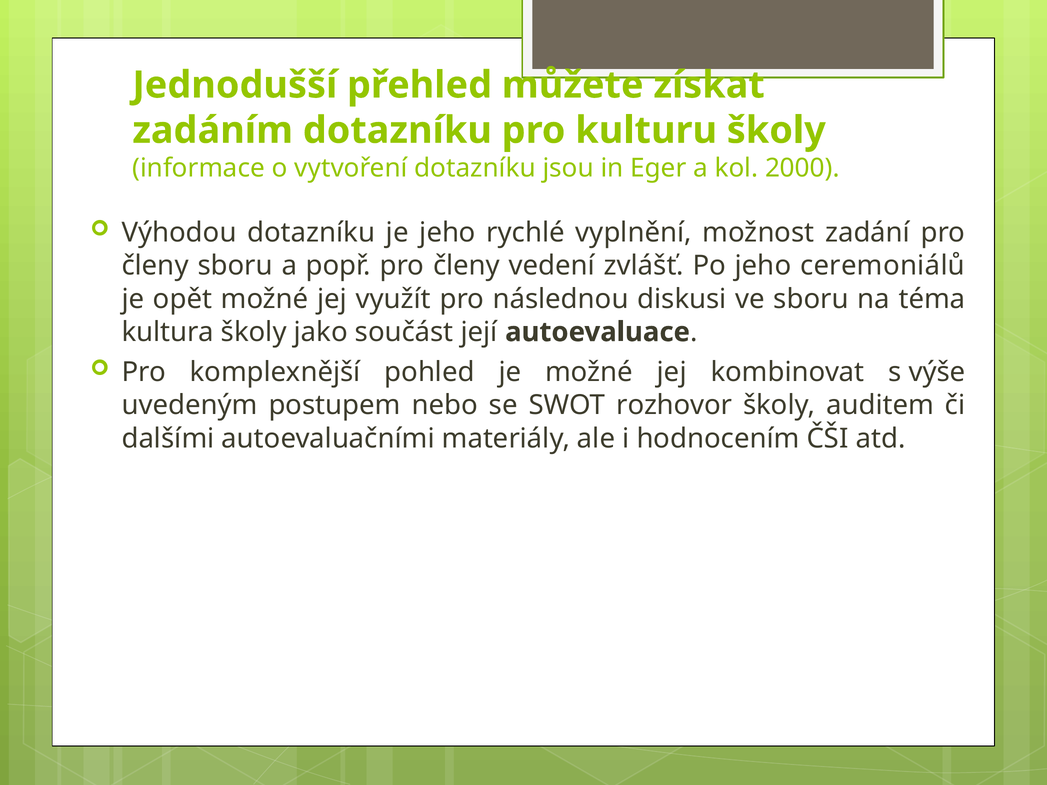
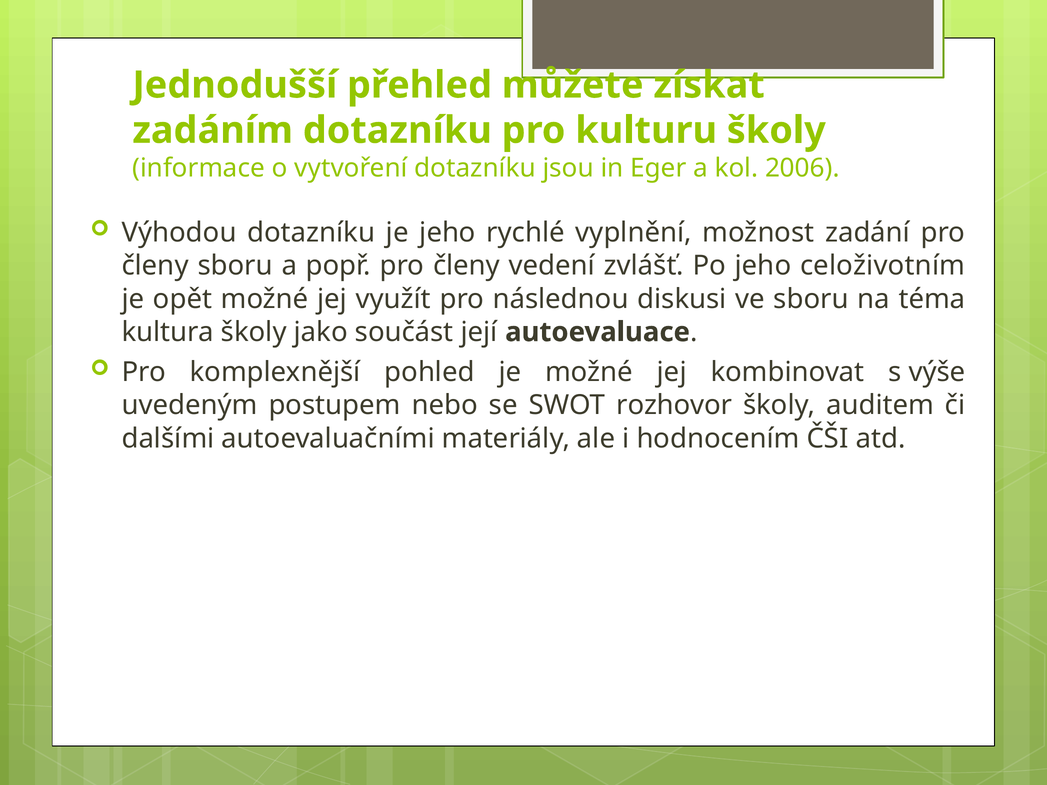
2000: 2000 -> 2006 (802, 168)
ceremoniálů: ceremoniálů -> celoživotním (883, 266)
